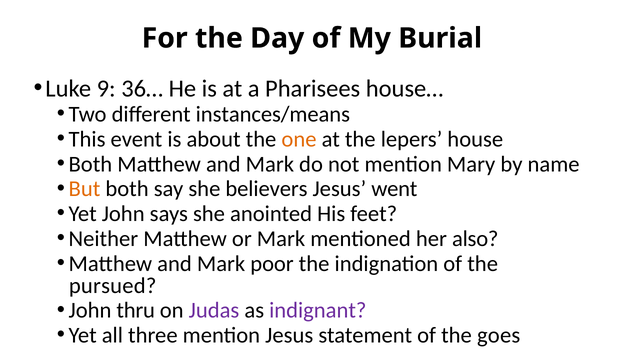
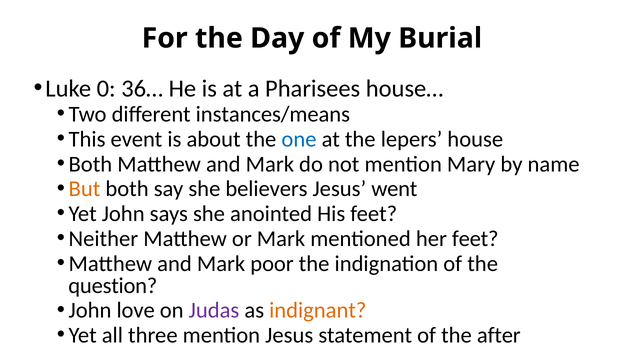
9: 9 -> 0 (106, 88)
one colour: orange -> blue (299, 139)
her also: also -> feet (475, 239)
pursued: pursued -> question (113, 285)
thru: thru -> love (136, 310)
indignant colour: purple -> orange (318, 310)
goes: goes -> after (499, 335)
